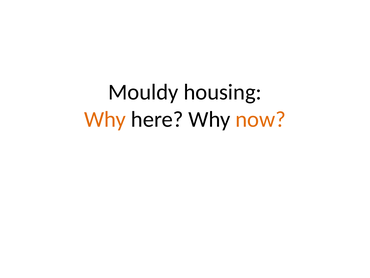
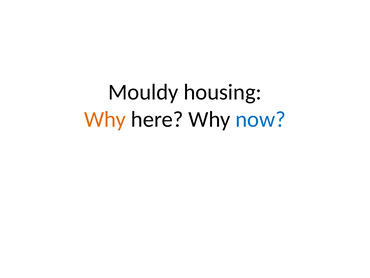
now colour: orange -> blue (261, 119)
